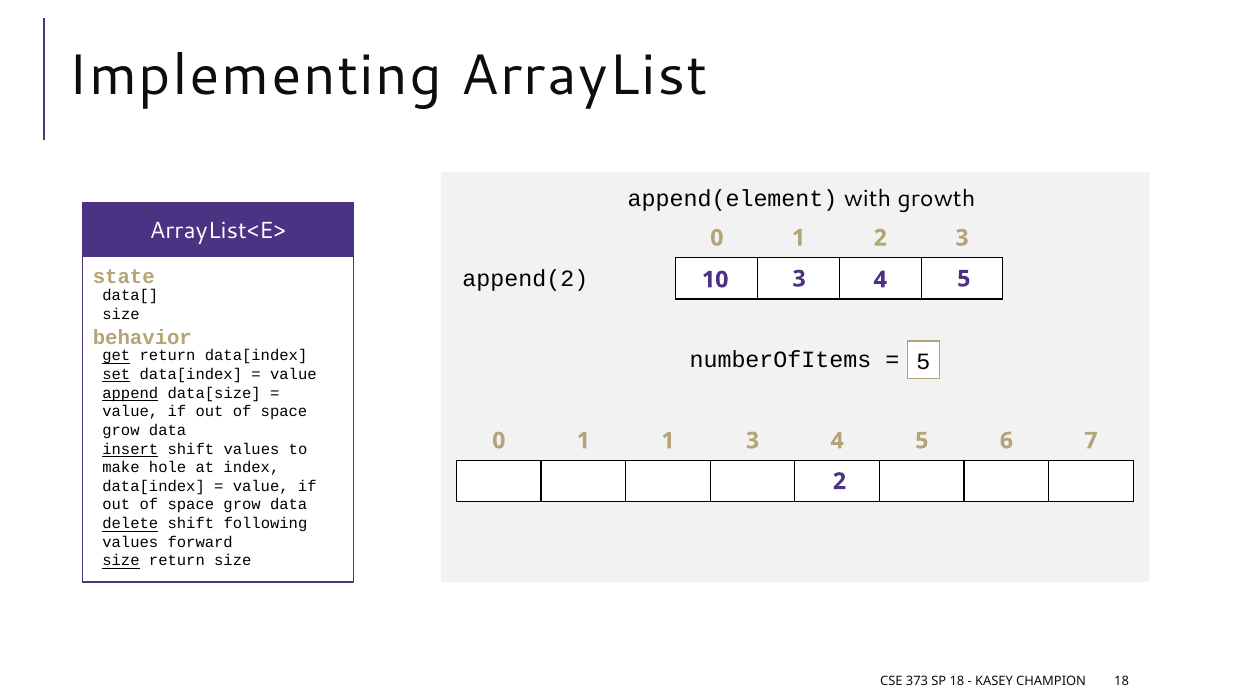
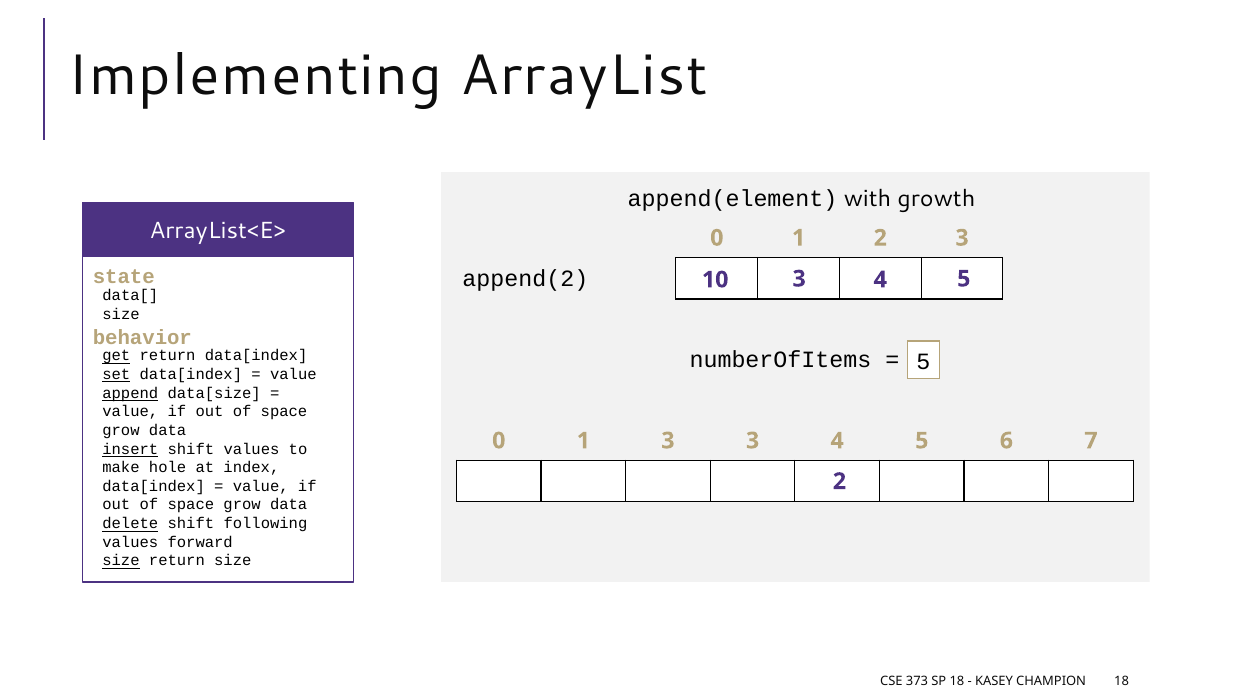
1 1: 1 -> 3 (668, 441)
